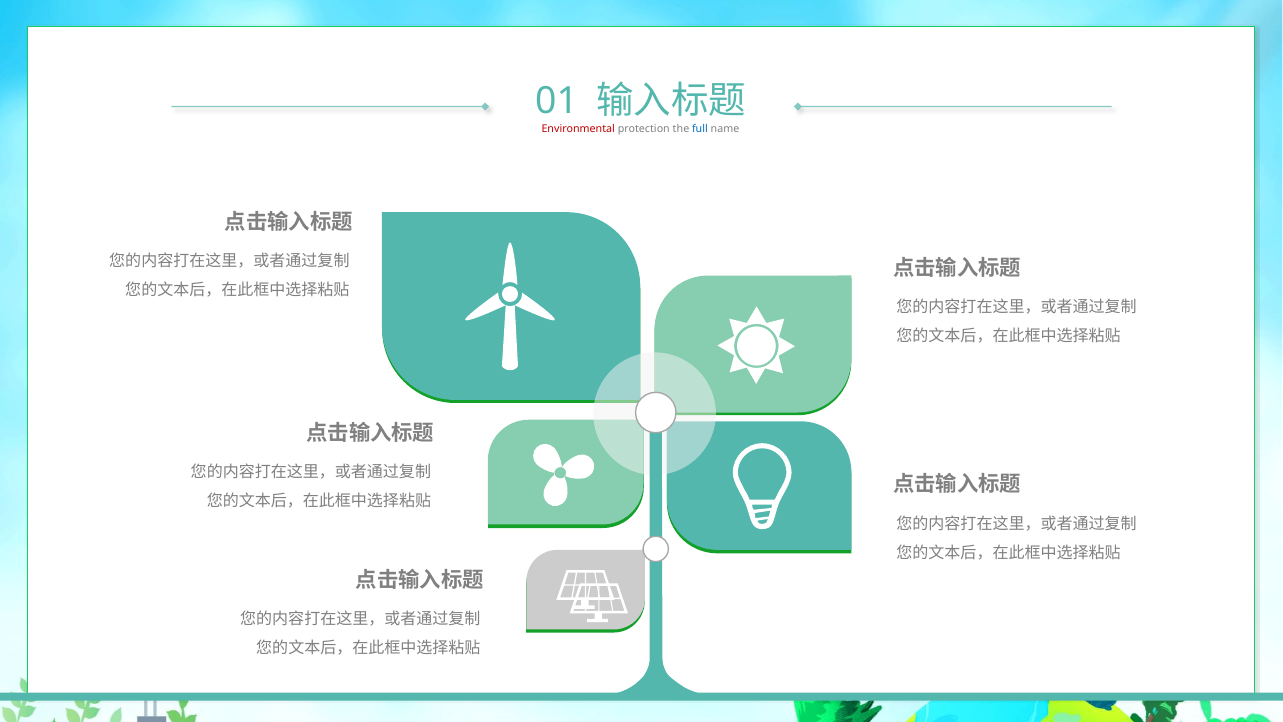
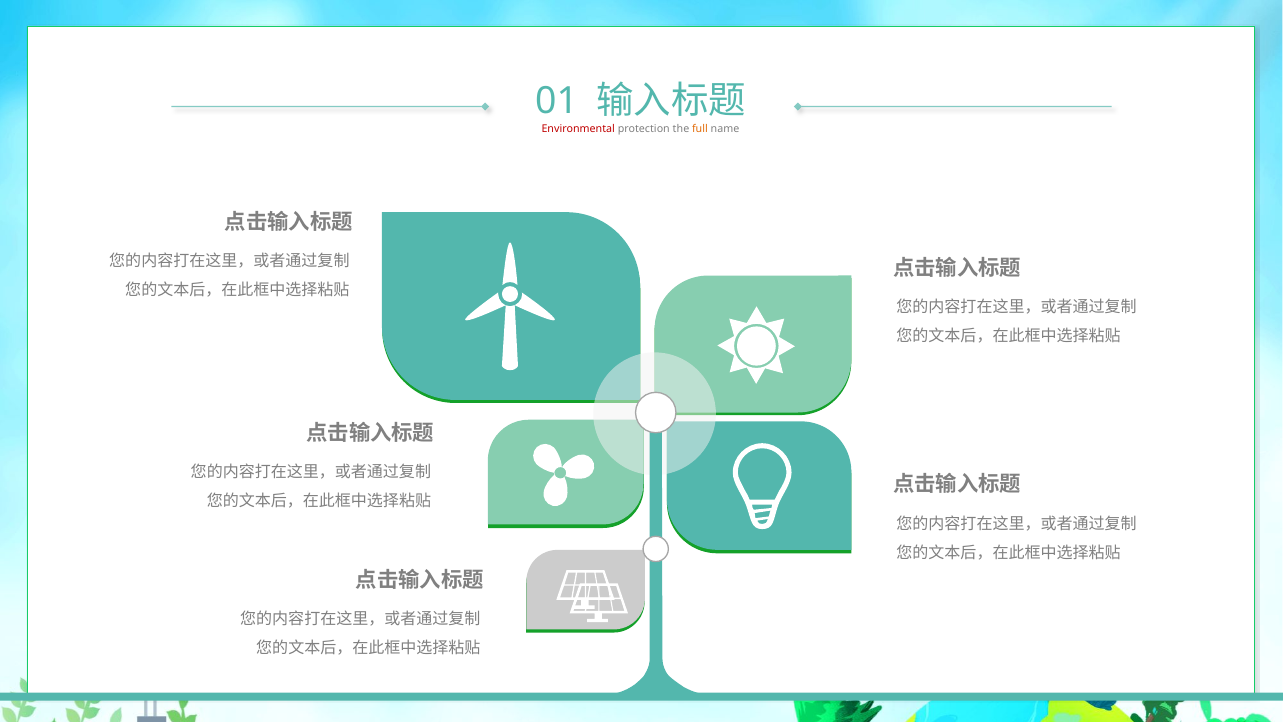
full colour: blue -> orange (700, 129)
